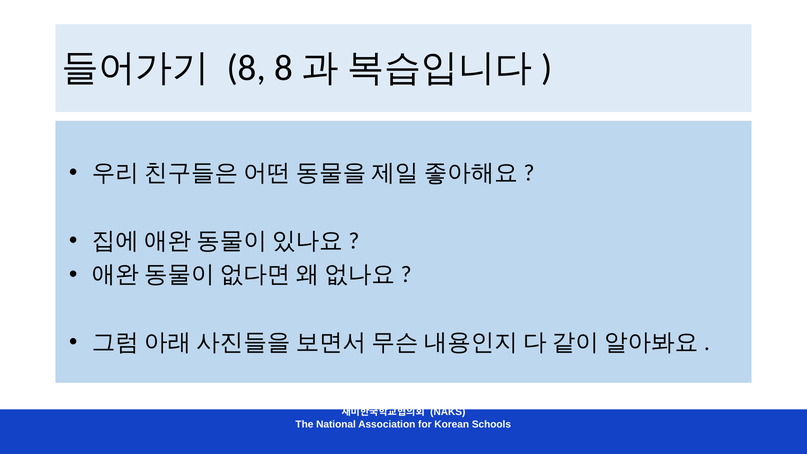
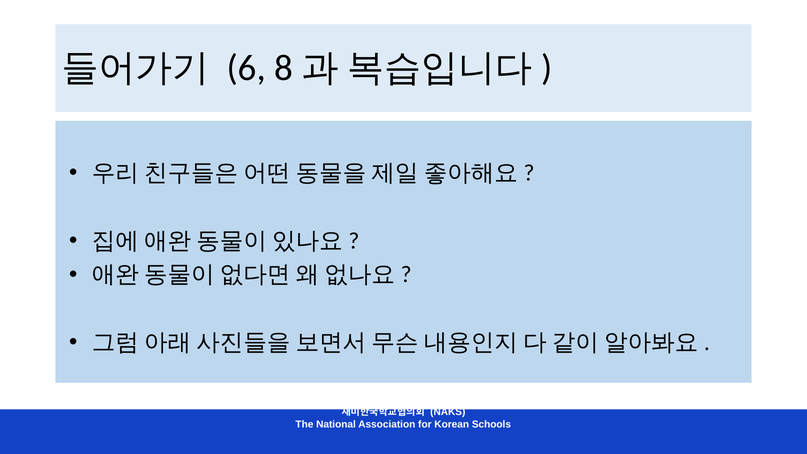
8: 8 -> 6 (246, 68)
